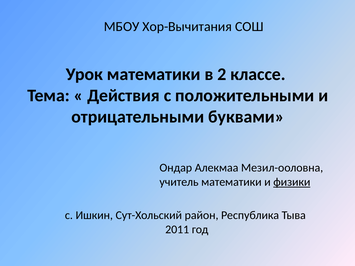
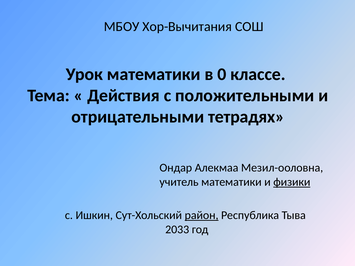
2: 2 -> 0 (222, 74)
буквами: буквами -> тетрадях (246, 117)
район underline: none -> present (202, 215)
2011: 2011 -> 2033 (177, 230)
